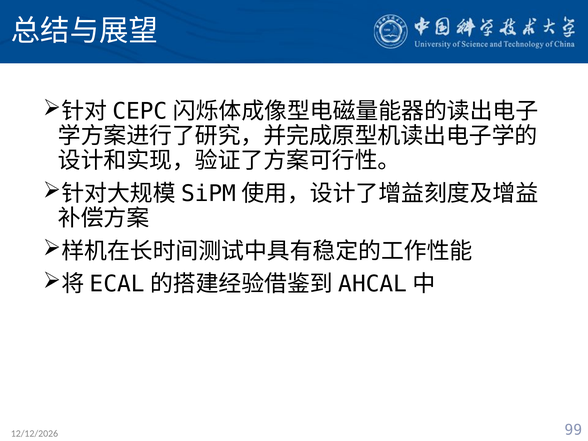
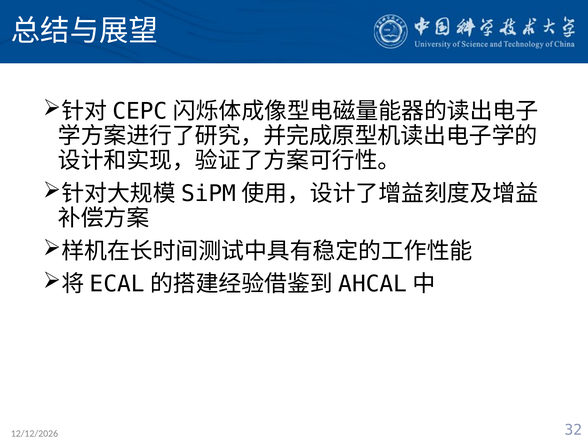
99: 99 -> 32 (573, 430)
